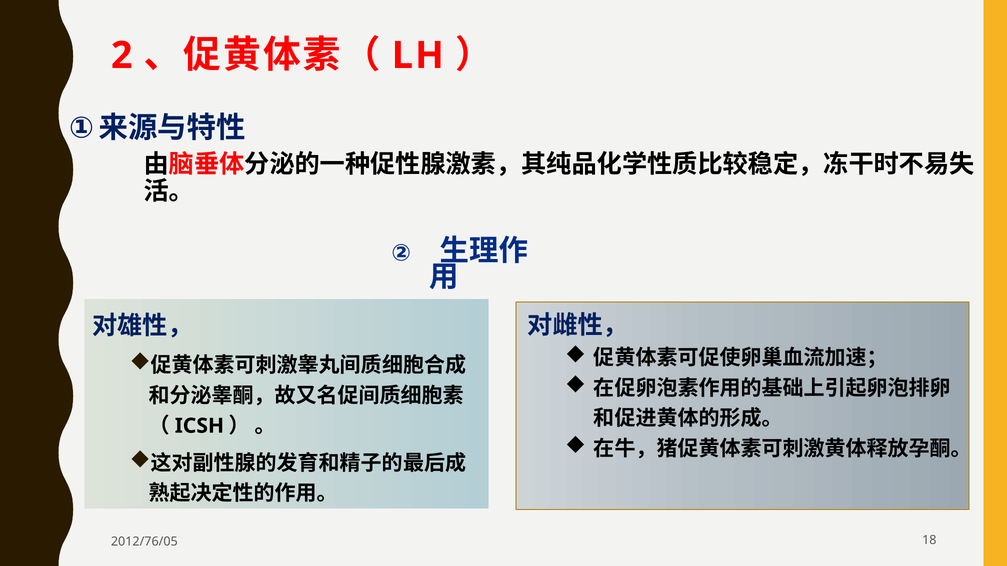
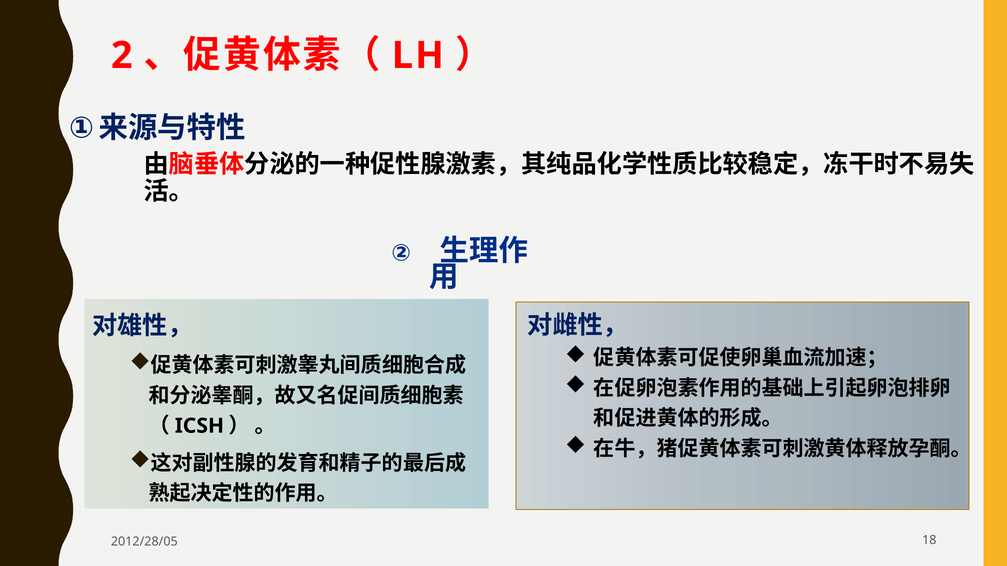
2012/76/05: 2012/76/05 -> 2012/28/05 (144, 542)
